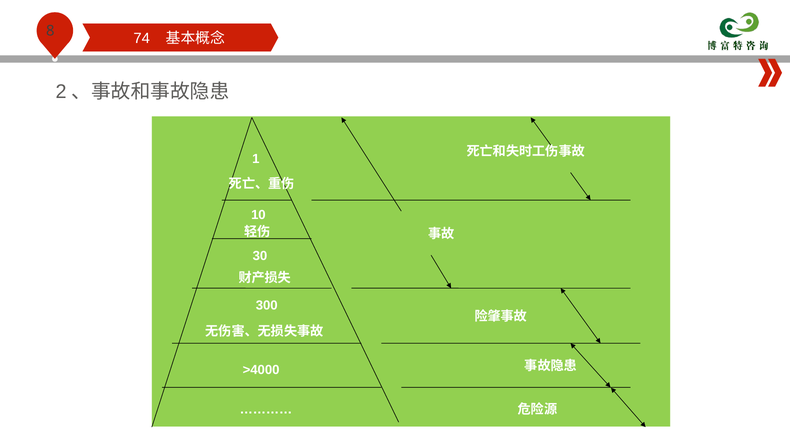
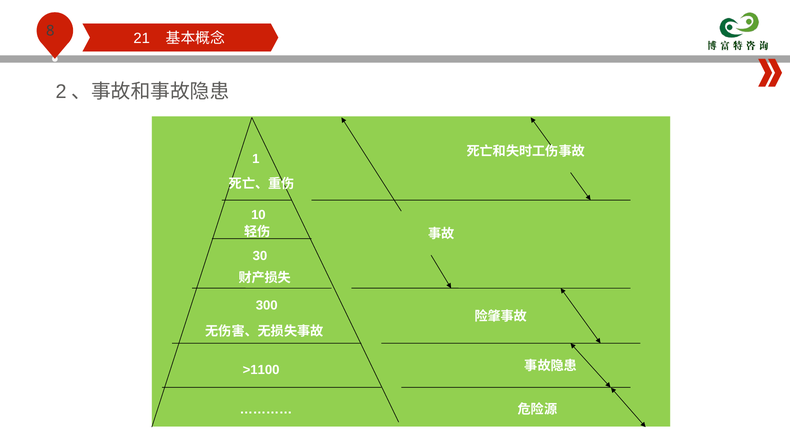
74: 74 -> 21 (142, 38)
>4000: >4000 -> >1100 (261, 370)
